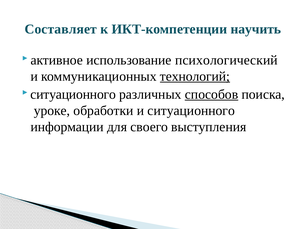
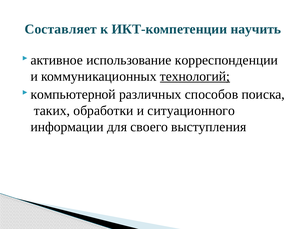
психологический: психологический -> корреспонденции (226, 60)
ситуационного: ситуационного -> компьютерной (73, 95)
способов underline: present -> none (212, 95)
уроке: уроке -> таких (52, 111)
